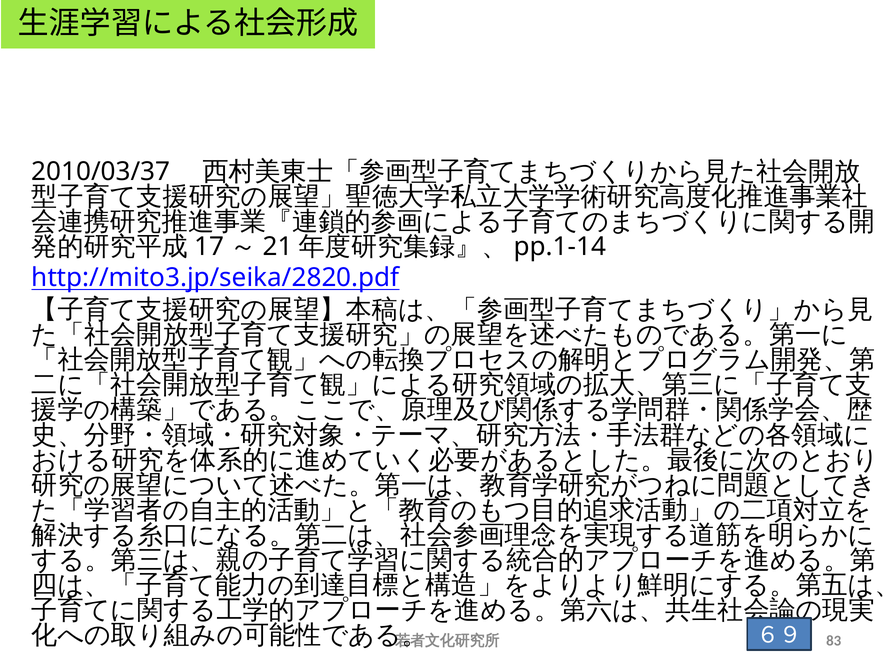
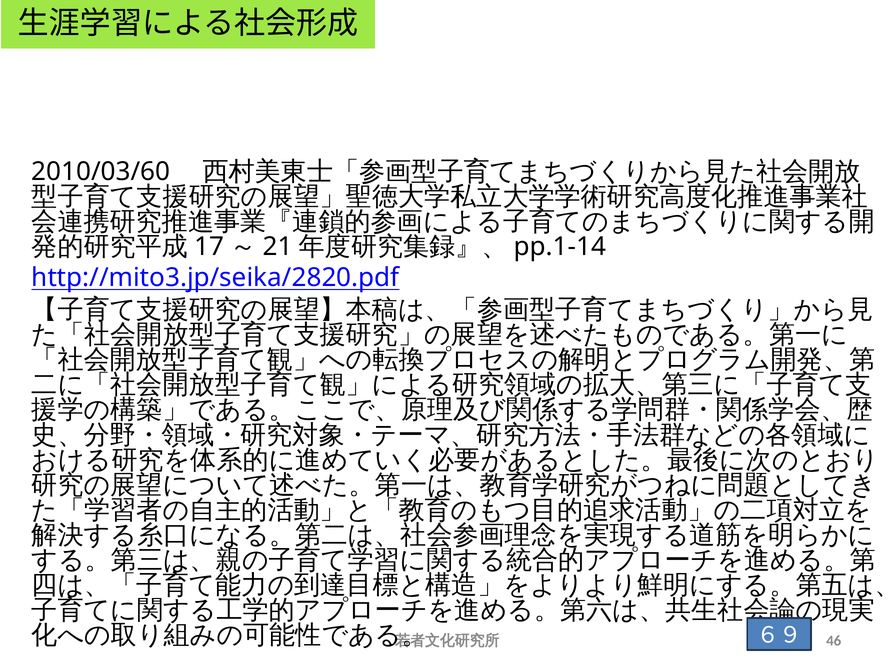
2010/03/37: 2010/03/37 -> 2010/03/60 (101, 172)
83: 83 -> 46 (834, 641)
